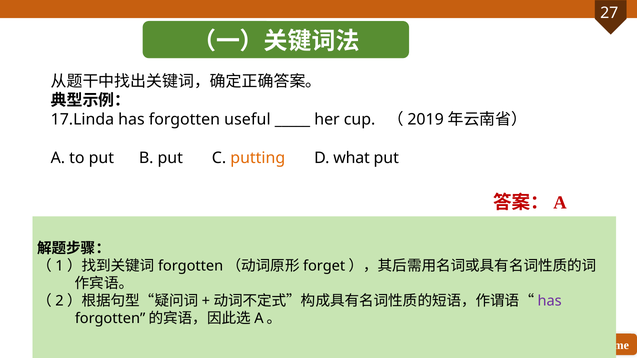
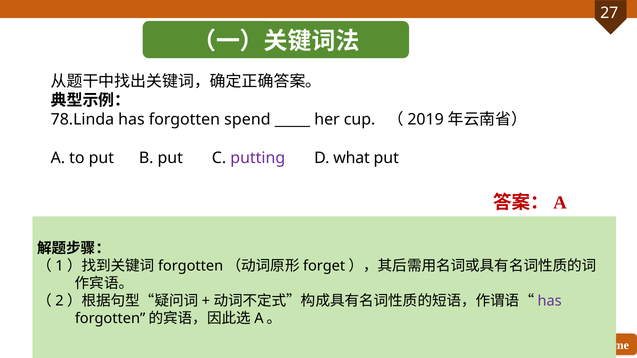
17.Linda: 17.Linda -> 78.Linda (82, 120)
useful: useful -> spend (247, 120)
putting colour: orange -> purple (258, 158)
